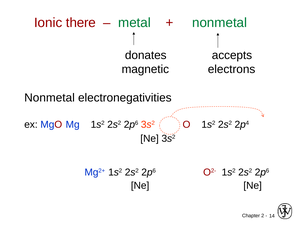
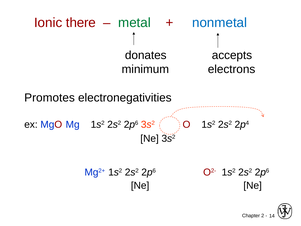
nonmetal colour: green -> blue (220, 23)
magnetic: magnetic -> minimum (145, 69)
Nonmetal: Nonmetal -> Promotes (50, 98)
